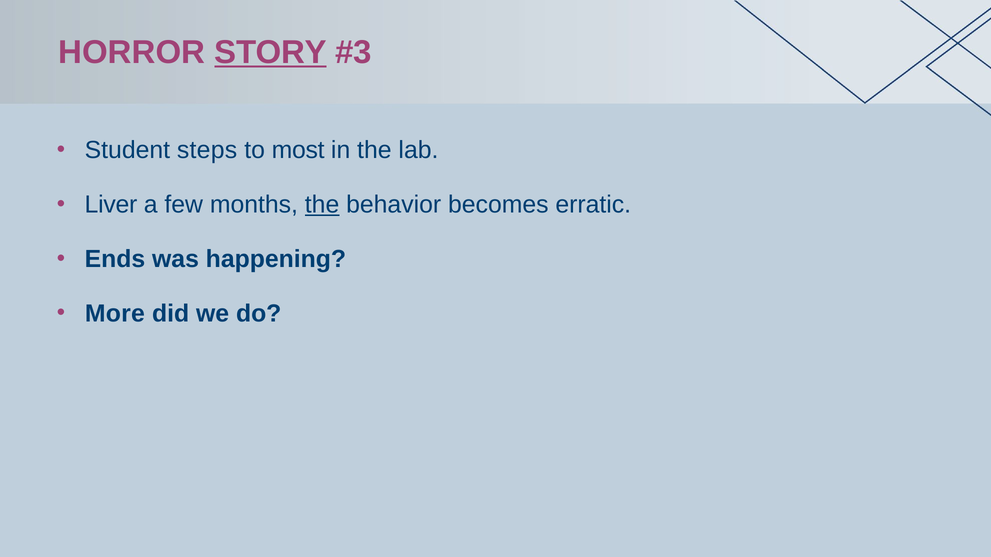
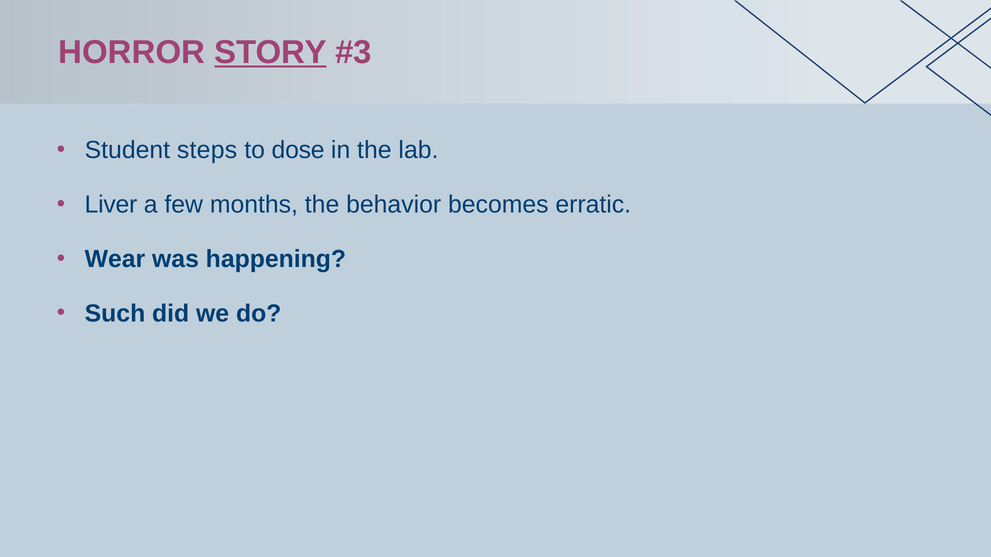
most: most -> dose (298, 150)
the underline: present -> none (322, 205)
Ends: Ends -> Wear (115, 259)
More: More -> Such (115, 314)
